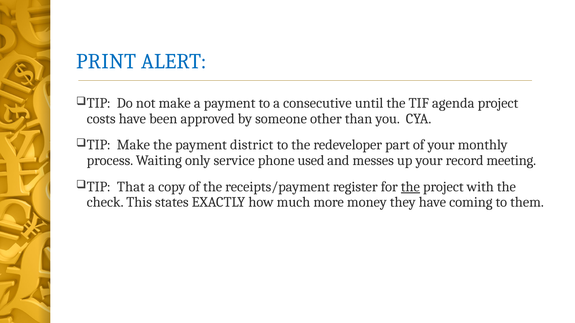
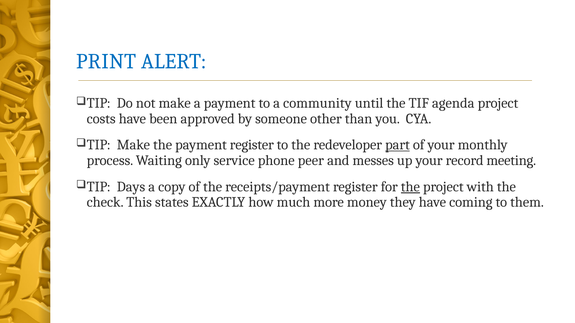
consecutive: consecutive -> community (317, 103)
payment district: district -> register (252, 145)
part underline: none -> present (397, 145)
used: used -> peer (311, 161)
That: That -> Days (131, 187)
